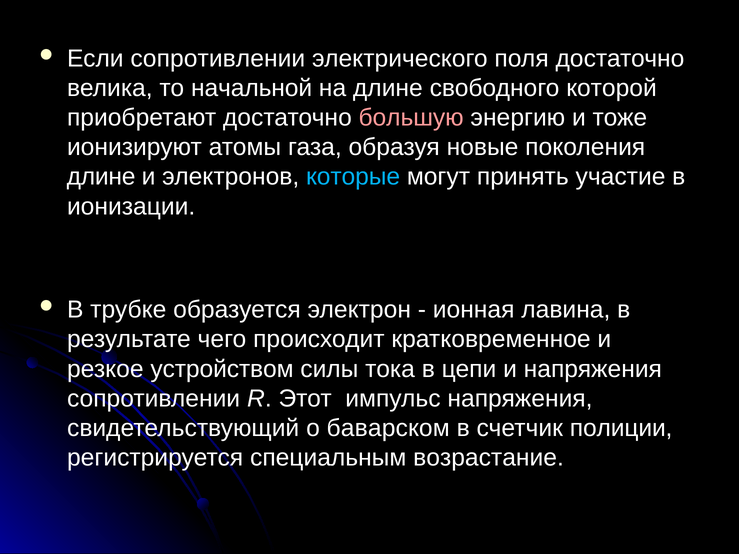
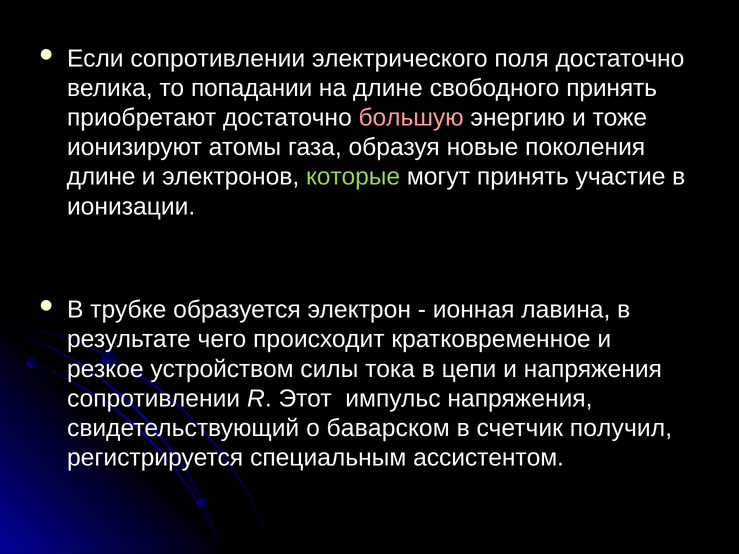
начальной: начальной -> попадании (252, 88)
свободного которой: которой -> принять (612, 88)
которые colour: light blue -> light green (353, 177)
полиции: полиции -> получил (621, 428)
возрастание: возрастание -> ассистентом (489, 458)
